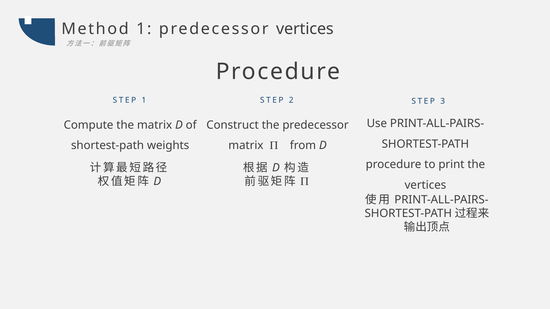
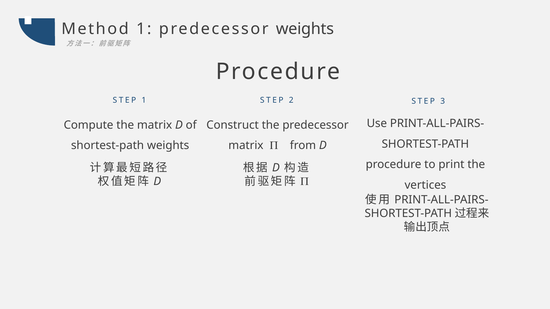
predecessor vertices: vertices -> weights (305, 29)
